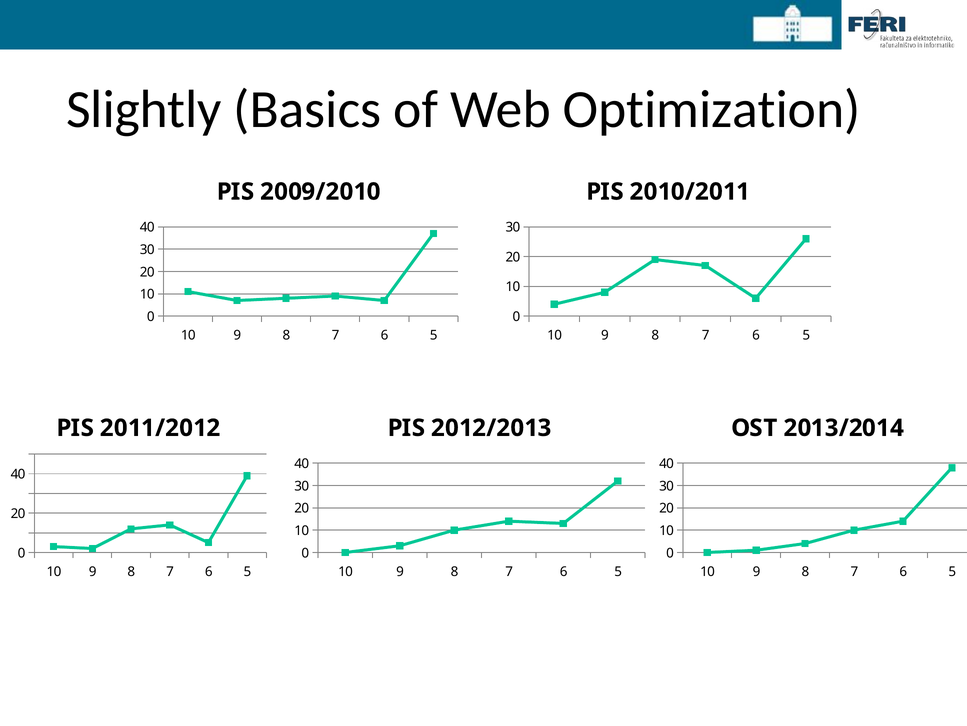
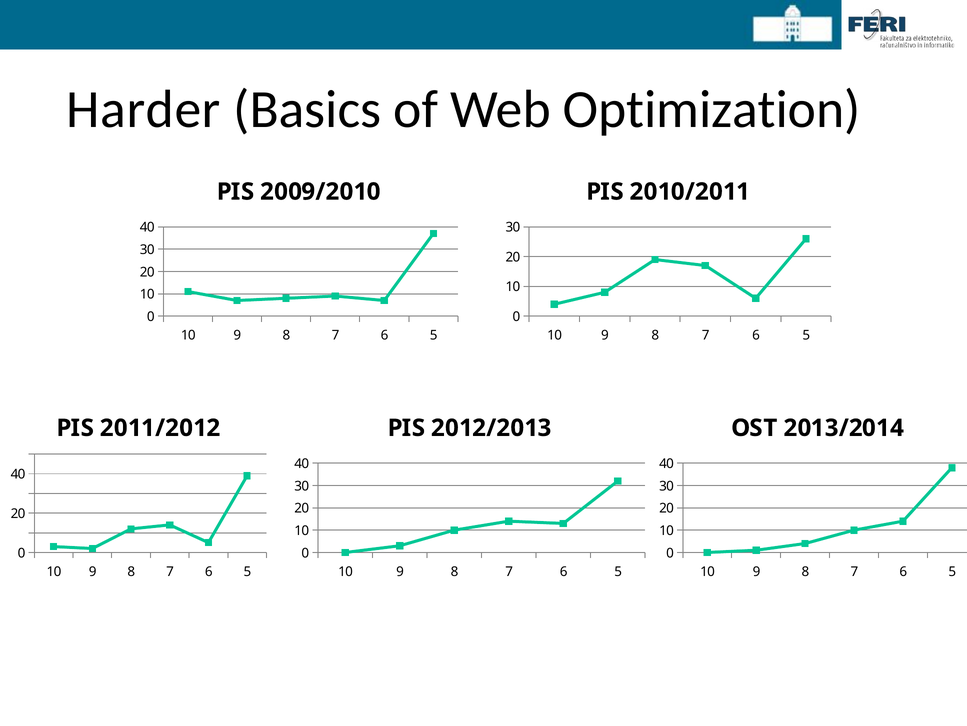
Slightly: Slightly -> Harder (143, 110)
